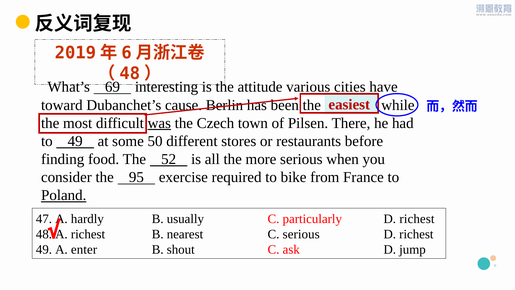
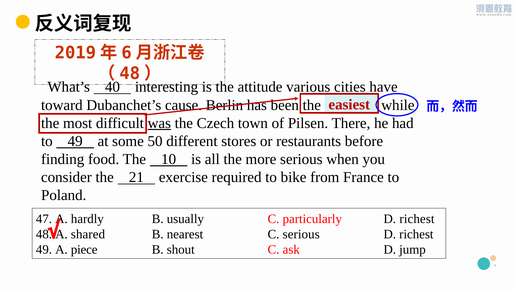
69: 69 -> 40 (112, 87)
52: 52 -> 10 (169, 159)
95: 95 -> 21 (136, 177)
Poland underline: present -> none (64, 195)
richest: richest -> shared (88, 234)
enter: enter -> piece (84, 249)
